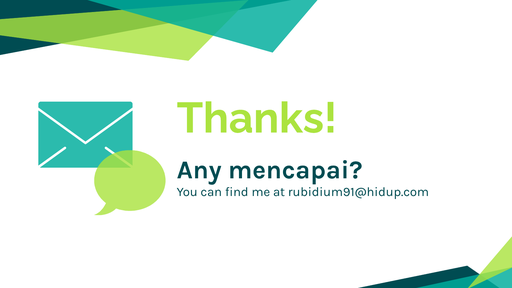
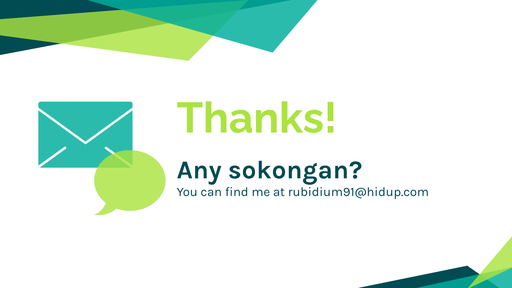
mencapai: mencapai -> sokongan (295, 170)
